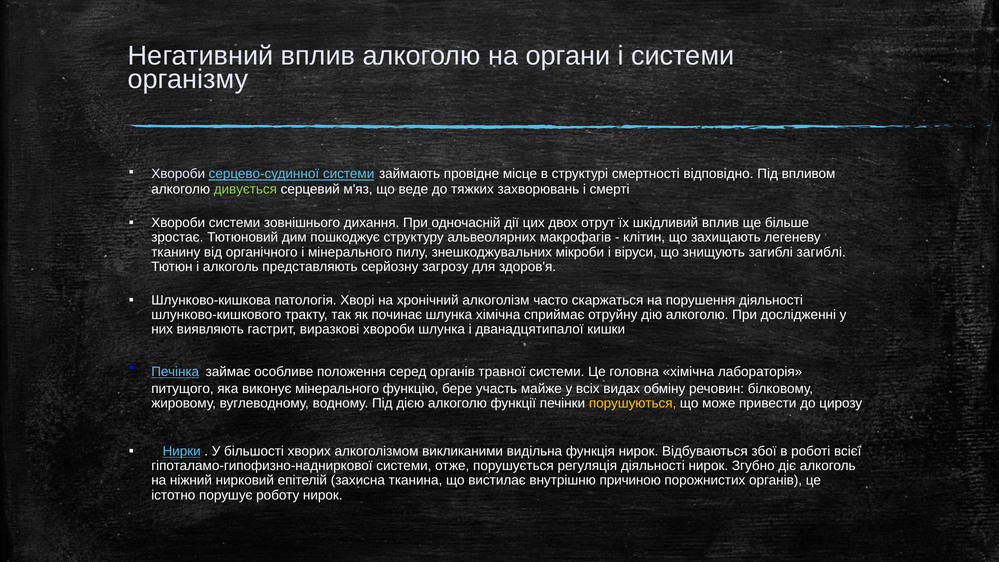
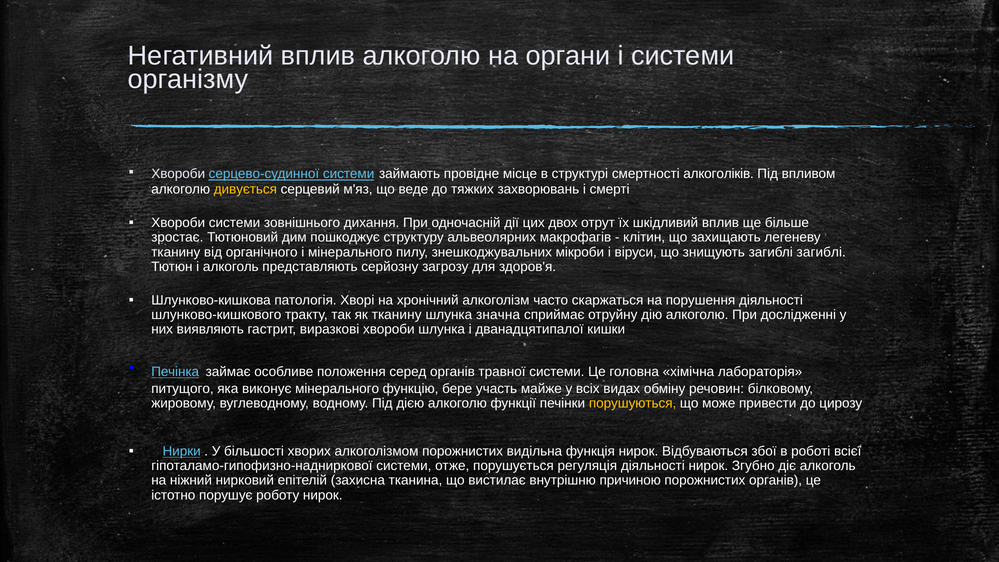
відповідно: відповідно -> алкоголіків (719, 174)
дивується colour: light green -> yellow (245, 189)
як починає: починає -> тканину (397, 315)
шлунка хімічна: хімічна -> значна (498, 315)
алкоголізмом викликаними: викликаними -> порожнистих (463, 451)
